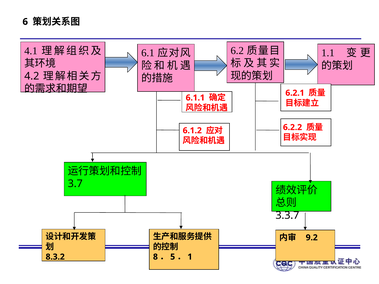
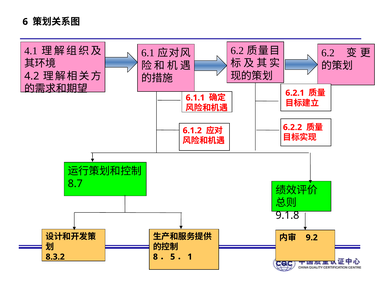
1.1: 1.1 -> 6.2 (328, 53)
3.7: 3.7 -> 8.7 (75, 184)
3.3.7: 3.3.7 -> 9.1.8 (287, 216)
